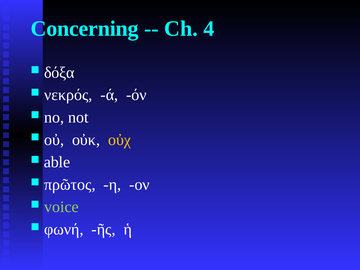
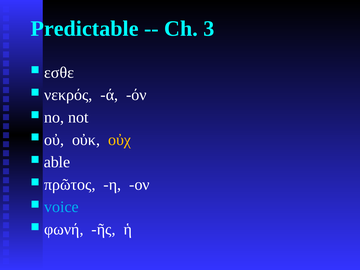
Concerning: Concerning -> Predictable (85, 29)
4: 4 -> 3 (209, 29)
δόξα: δόξα -> εσθε (59, 73)
voice colour: light green -> light blue (61, 207)
